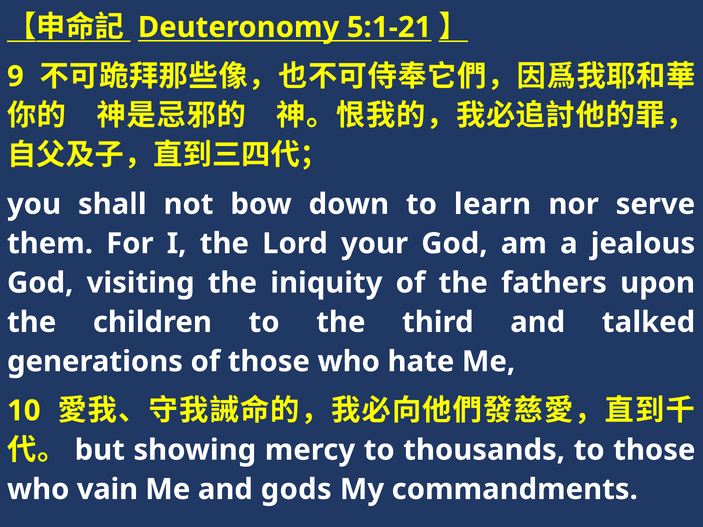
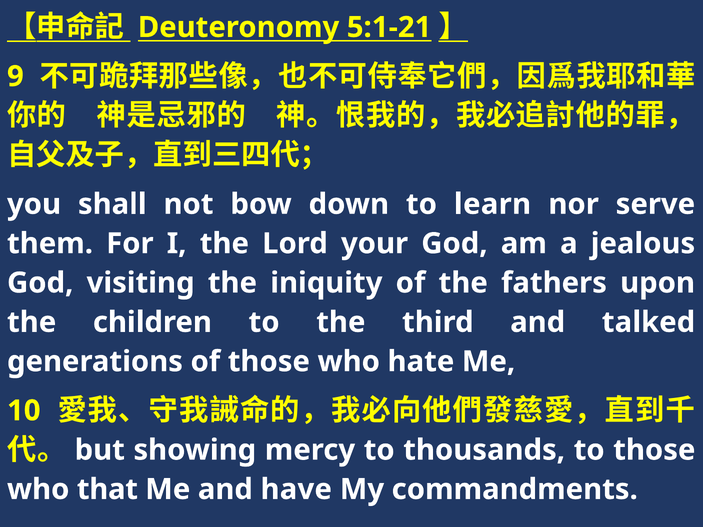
vain: vain -> that (107, 490)
gods: gods -> have (296, 490)
